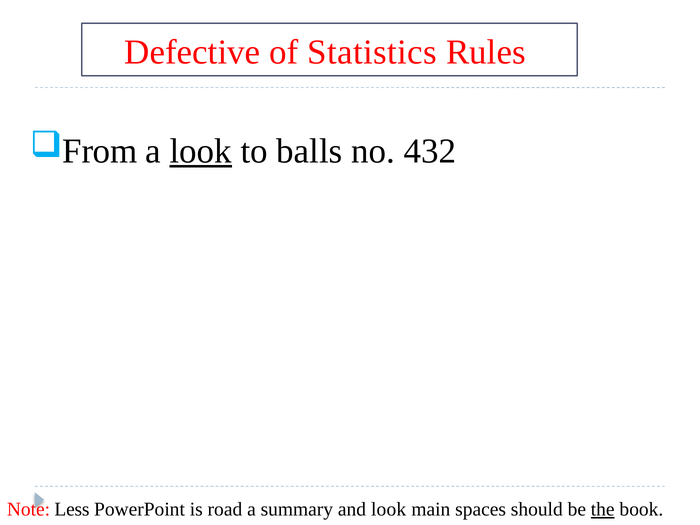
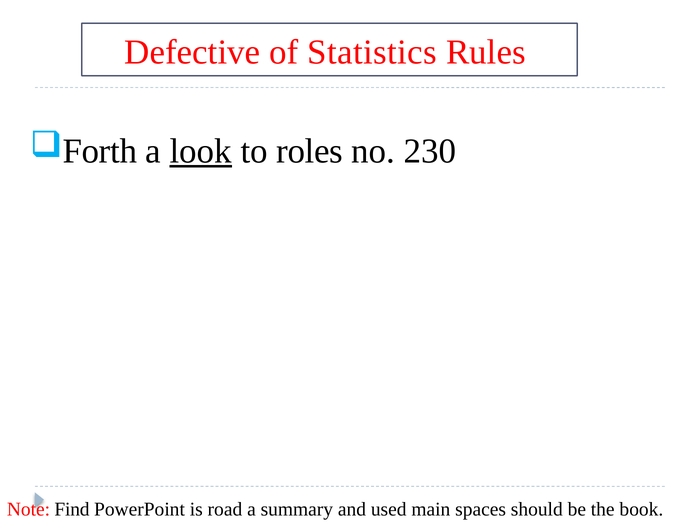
From: From -> Forth (100, 151)
balls: balls -> roles (310, 151)
432: 432 -> 230 (430, 151)
Less: Less -> Find (72, 509)
and look: look -> used (389, 509)
the underline: present -> none (603, 509)
